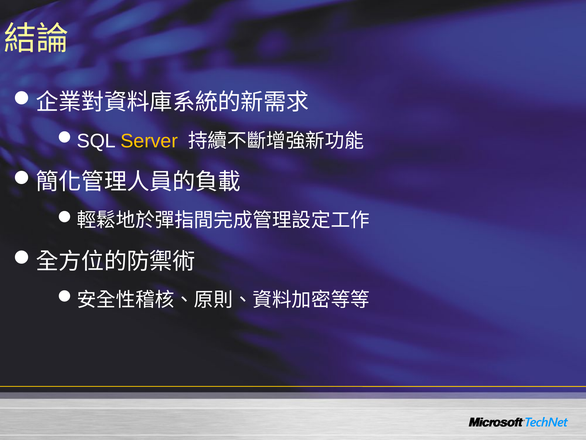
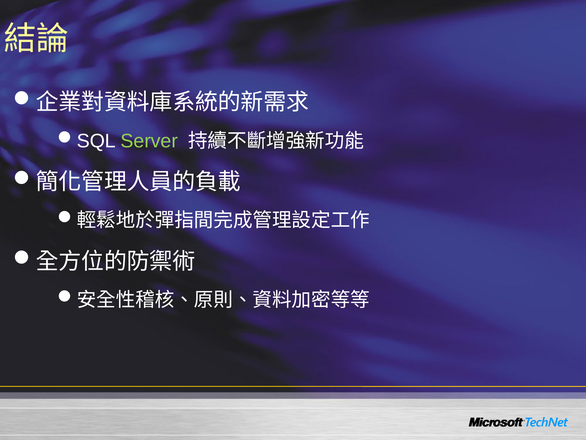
Server colour: yellow -> light green (149, 141)
